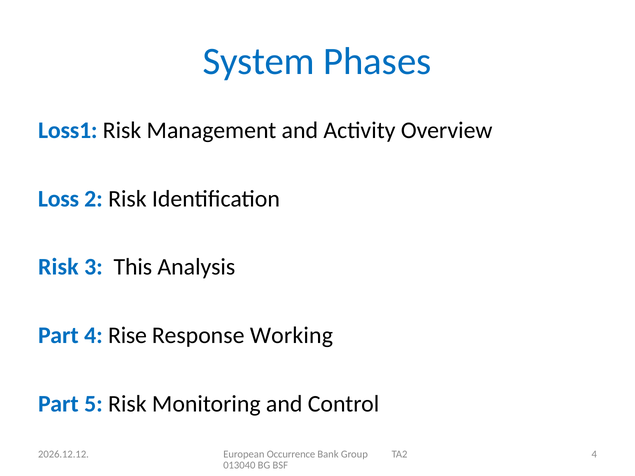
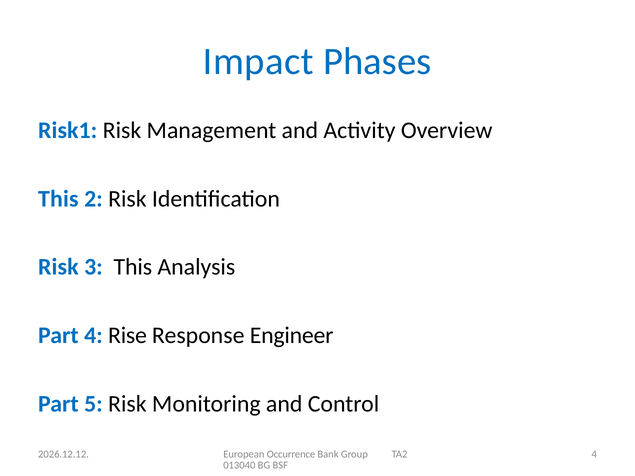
System: System -> Impact (258, 61)
Loss1: Loss1 -> Risk1 (68, 130)
Loss: Loss -> This (58, 199)
Working: Working -> Engineer (292, 336)
